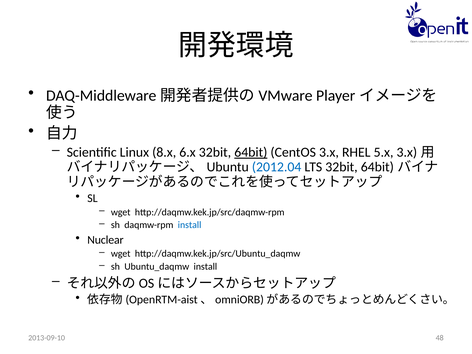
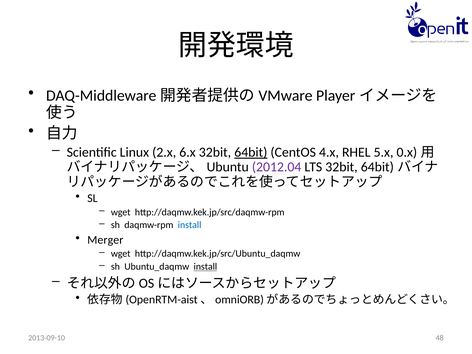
8.x: 8.x -> 2.x (164, 152)
CentOS 3.x: 3.x -> 4.x (329, 152)
5.x 3.x: 3.x -> 0.x (407, 152)
2012.04 colour: blue -> purple (277, 167)
Nuclear: Nuclear -> Merger (105, 240)
install underline: none -> present (205, 267)
